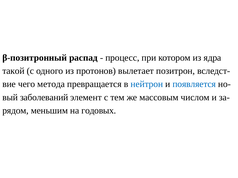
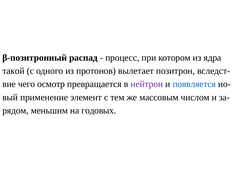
метода: метода -> осмотр (51, 84)
нейтрон colour: blue -> purple (147, 84)
заболеваний: заболеваний -> применение (44, 98)
